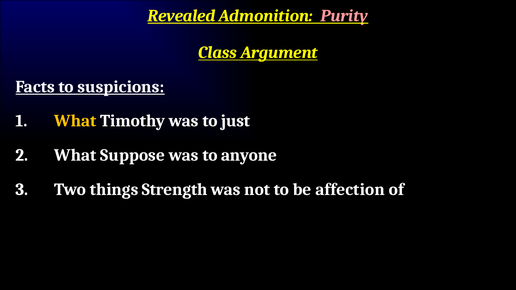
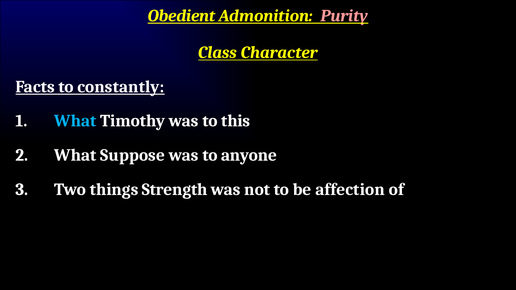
Revealed: Revealed -> Obedient (181, 16)
Argument: Argument -> Character (279, 53)
suspicions: suspicions -> constantly (121, 87)
What colour: yellow -> light blue (75, 121)
just: just -> this (236, 121)
